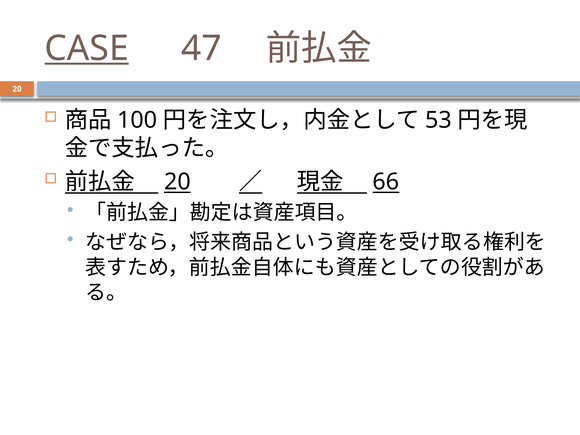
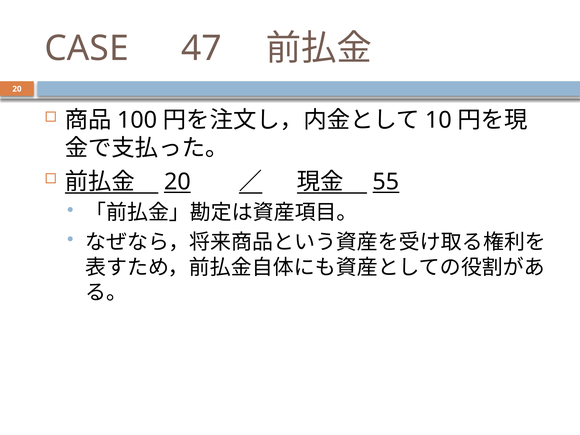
CASE underline: present -> none (87, 48)
53: 53 -> 10 (438, 120)
66: 66 -> 55 (386, 182)
